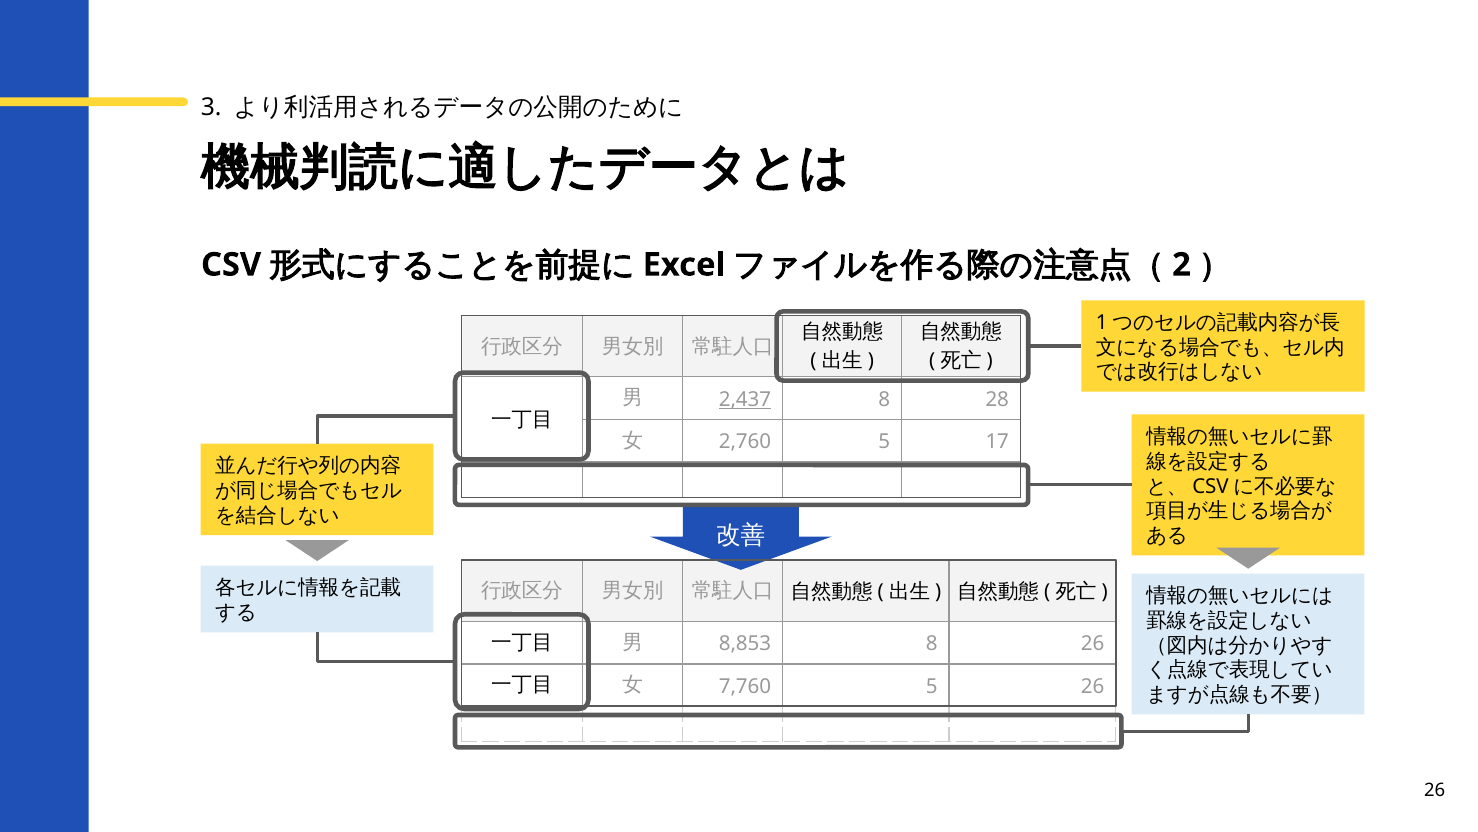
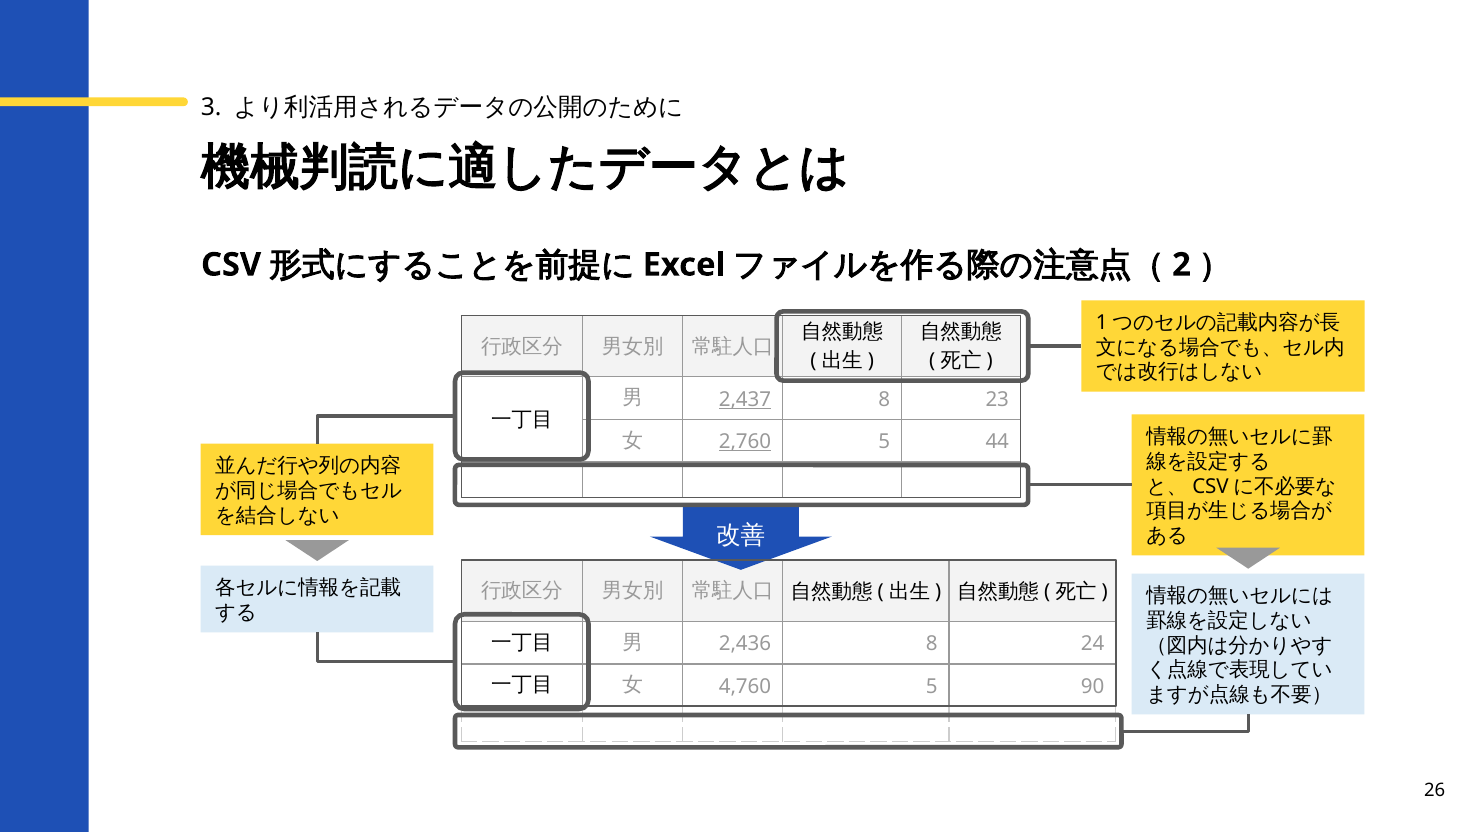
28: 28 -> 23 (997, 399)
2,760 underline: none -> present (745, 442)
17: 17 -> 44 (997, 442)
8,853: 8,853 -> 2,436 (745, 643)
8 26: 26 -> 24 (1093, 643)
7,760: 7,760 -> 4,760 (745, 686)
5 26: 26 -> 90 (1093, 686)
